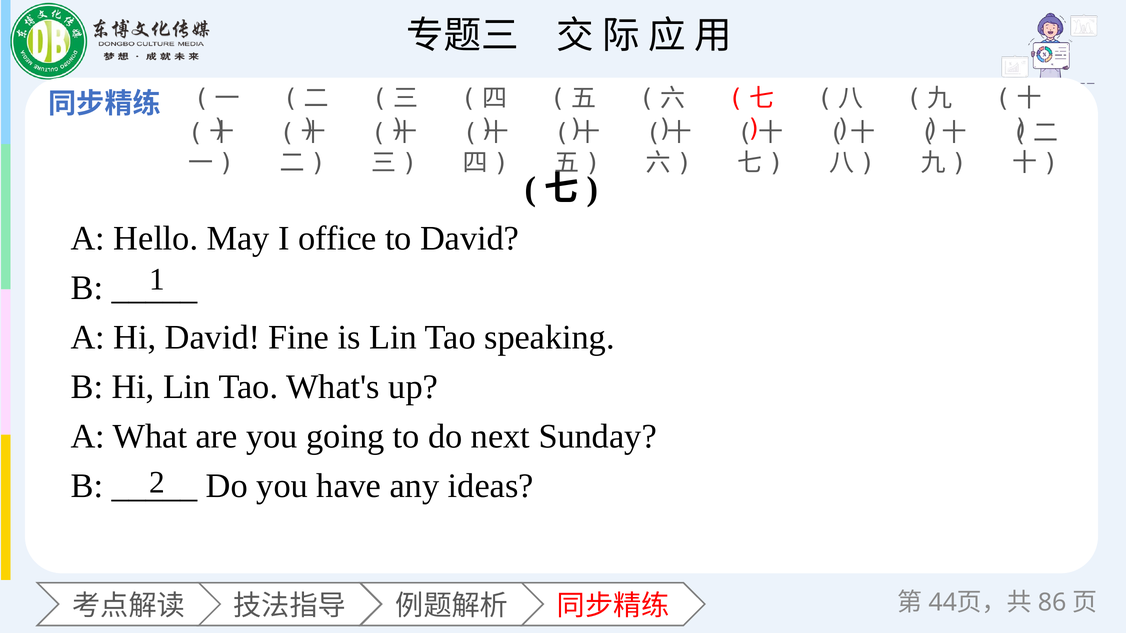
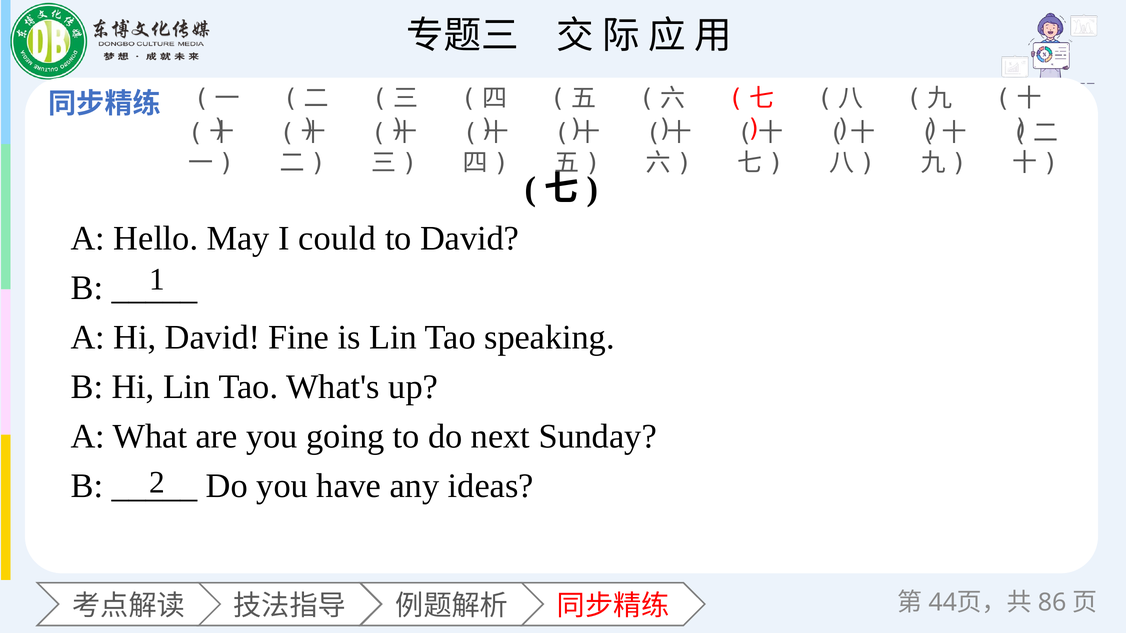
office: office -> could (337, 239)
